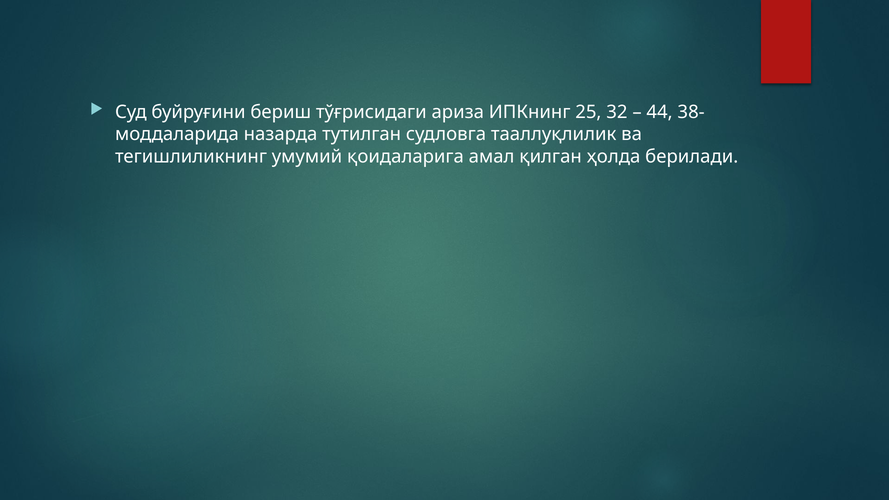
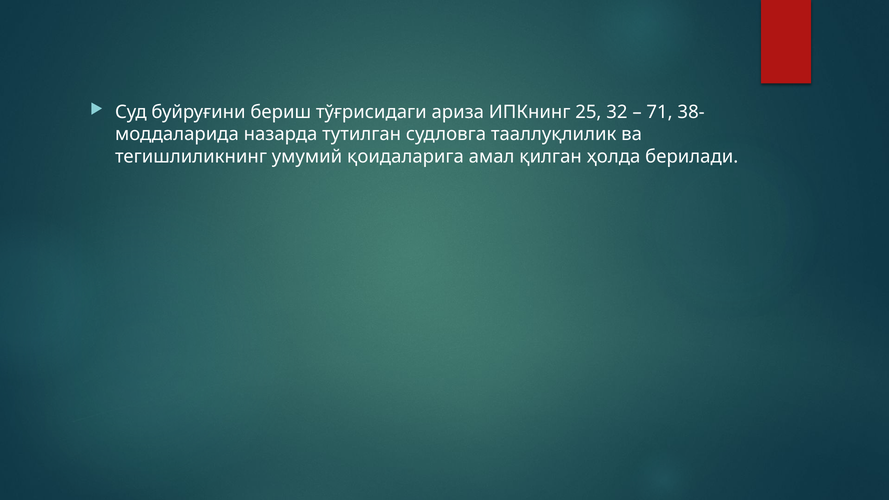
44: 44 -> 71 (660, 112)
